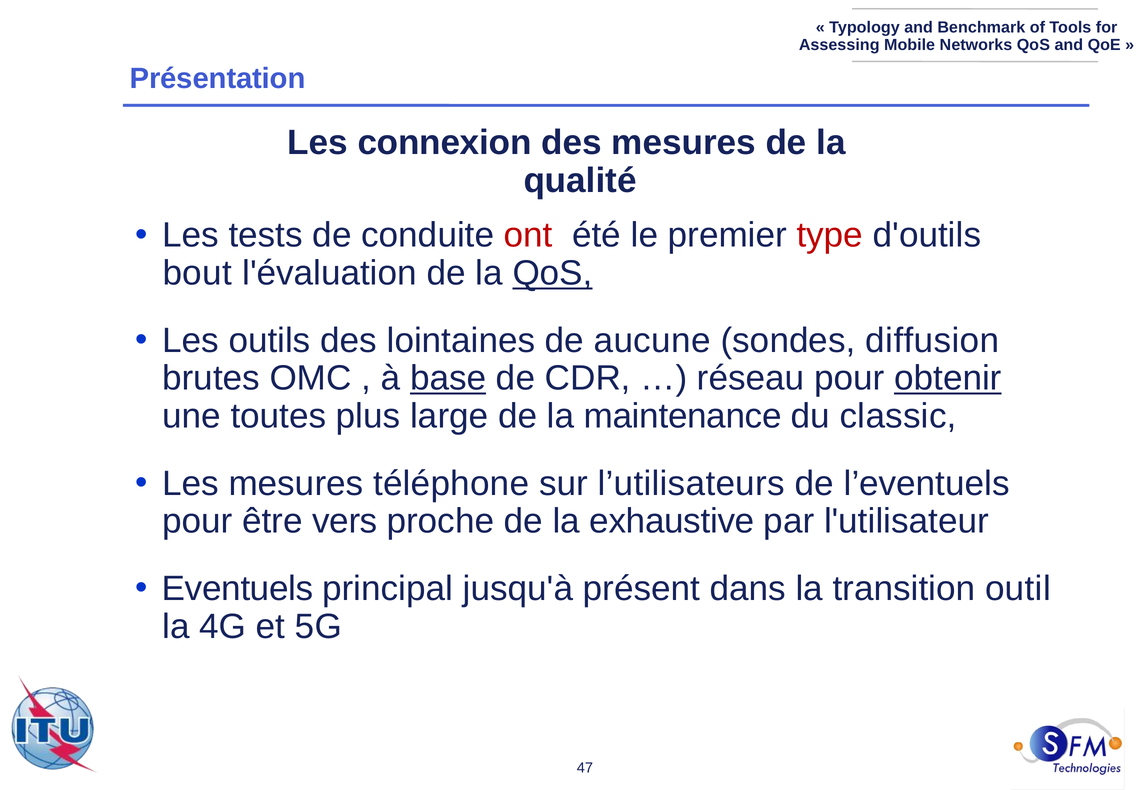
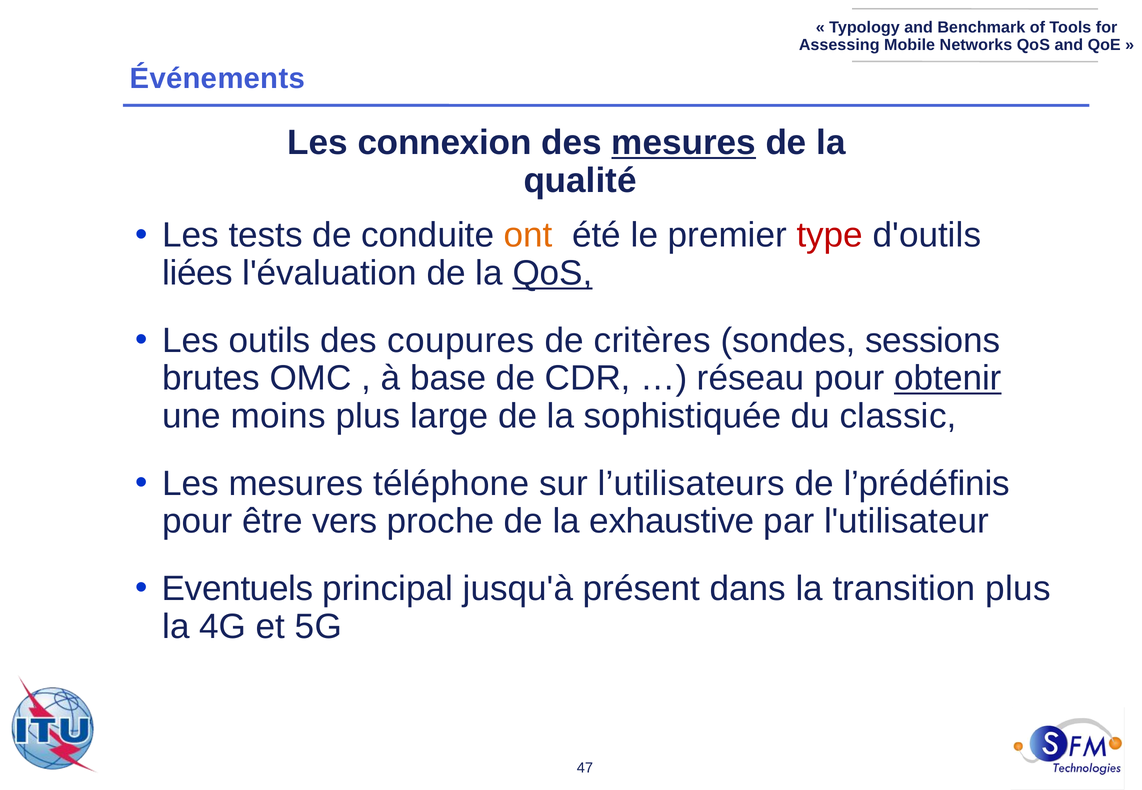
Présentation: Présentation -> Événements (217, 78)
mesures underline: none -> present (684, 143)
ont colour: red -> orange (528, 236)
bout: bout -> liées (198, 273)
lointaines: lointaines -> coupures (461, 341)
aucune: aucune -> critères (652, 341)
diffusion: diffusion -> sessions (933, 341)
base underline: present -> none (448, 379)
toutes: toutes -> moins (278, 417)
maintenance: maintenance -> sophistiquée (683, 417)
l’eventuels: l’eventuels -> l’prédéfinis (927, 484)
transition outil: outil -> plus (1018, 589)
